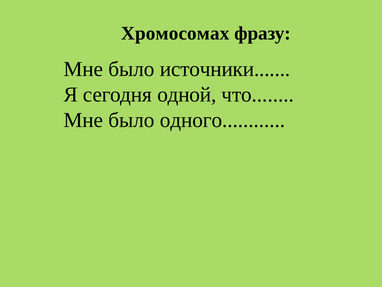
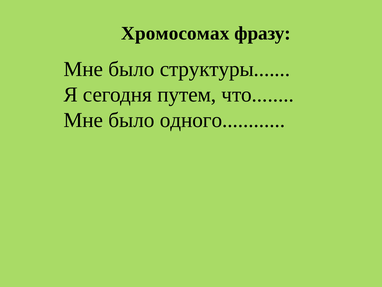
источники: источники -> структуры (225, 69)
одной: одной -> путем (187, 94)
